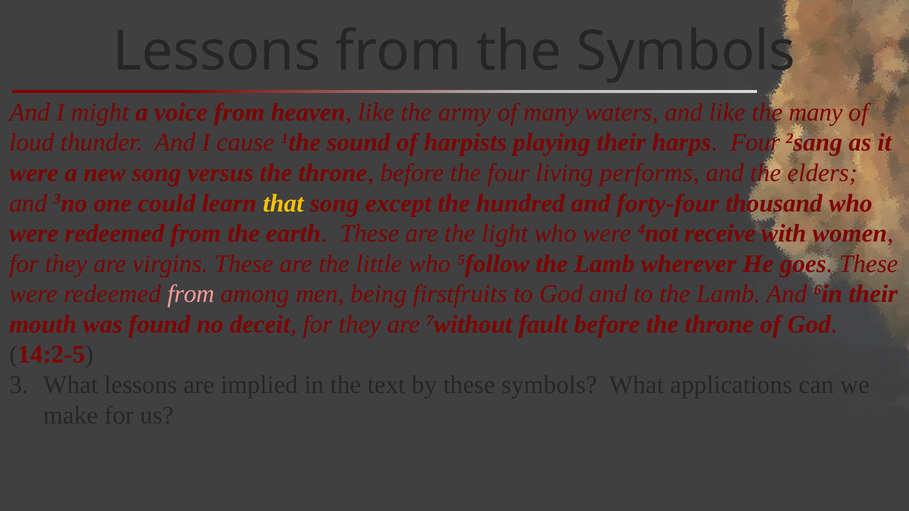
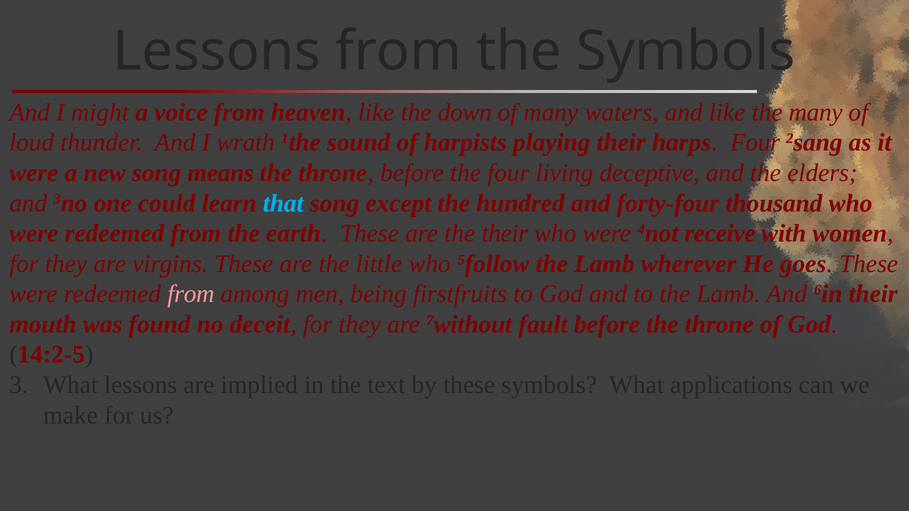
army: army -> down (465, 112)
cause: cause -> wrath (246, 143)
versus: versus -> means (221, 173)
performs: performs -> deceptive (650, 173)
that colour: yellow -> light blue (283, 203)
the light: light -> their (505, 234)
